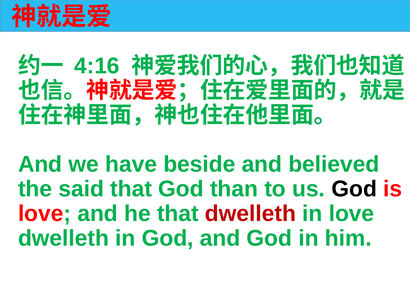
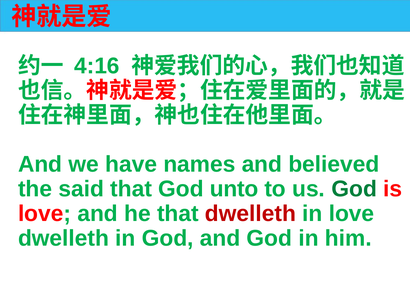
beside: beside -> names (199, 164)
than: than -> unto (234, 189)
God colour: black -> green (354, 189)
